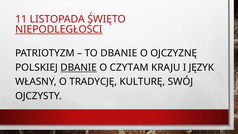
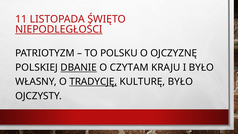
TO DBANIE: DBANIE -> POLSKU (119, 53)
I JĘZYK: JĘZYK -> BYŁO (201, 67)
TRADYCJĘ underline: none -> present (93, 82)
KULTURĘ SWÓJ: SWÓJ -> BYŁO (180, 82)
